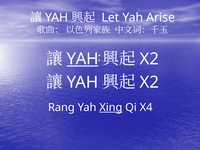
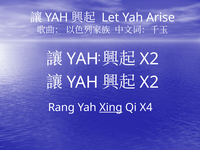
YAH underline: present -> none (83, 59)
